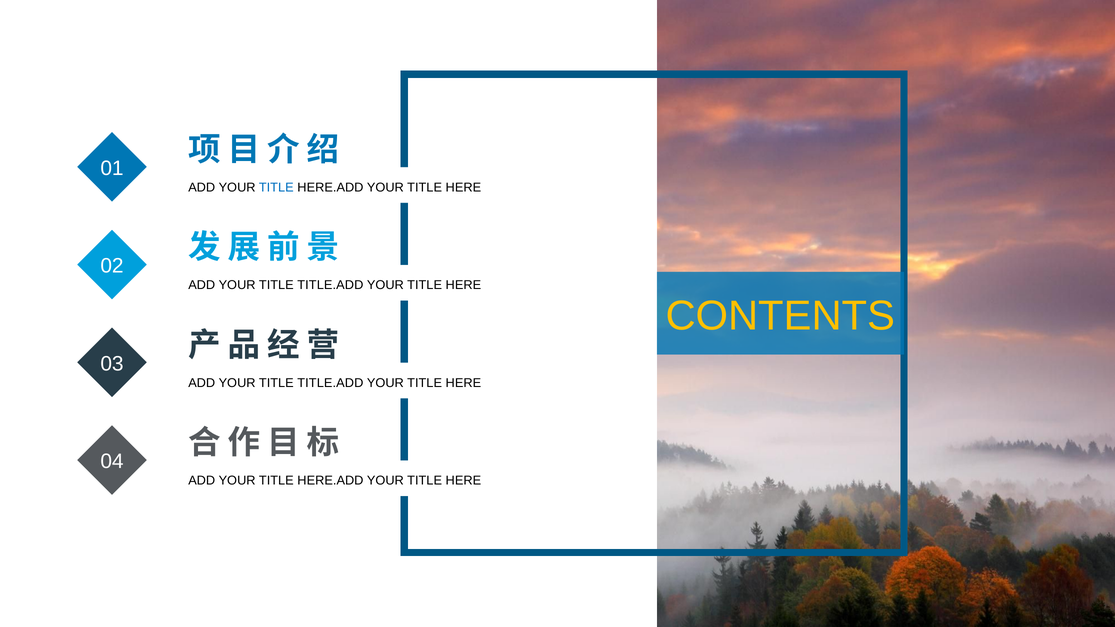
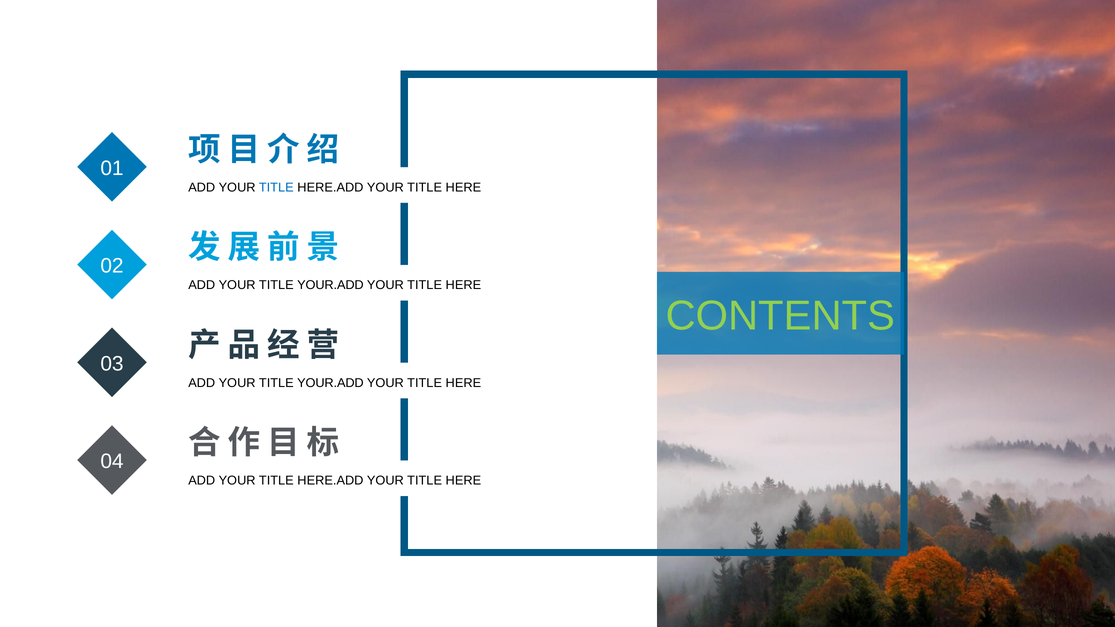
TITLE.ADD: TITLE.ADD -> YOUR.ADD (330, 285)
CONTENTS colour: yellow -> light green (780, 316)
TITLE.ADD: TITLE.ADD -> YOUR.ADD (330, 383)
